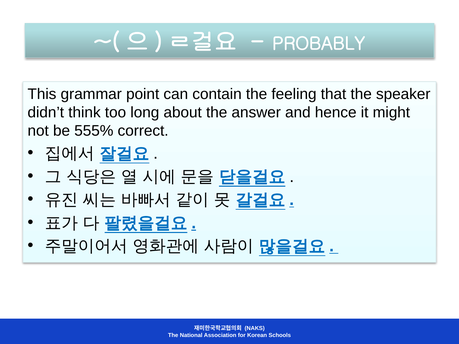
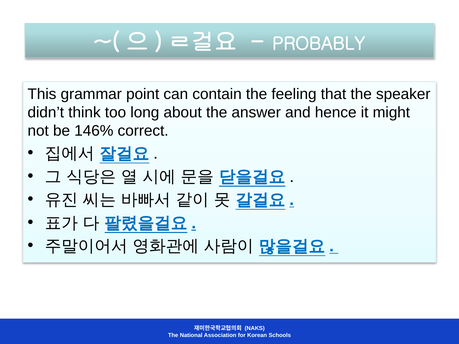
555%: 555% -> 146% (94, 131)
